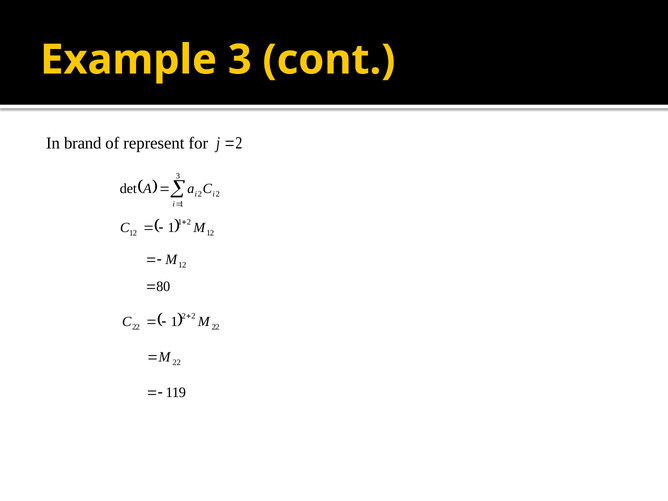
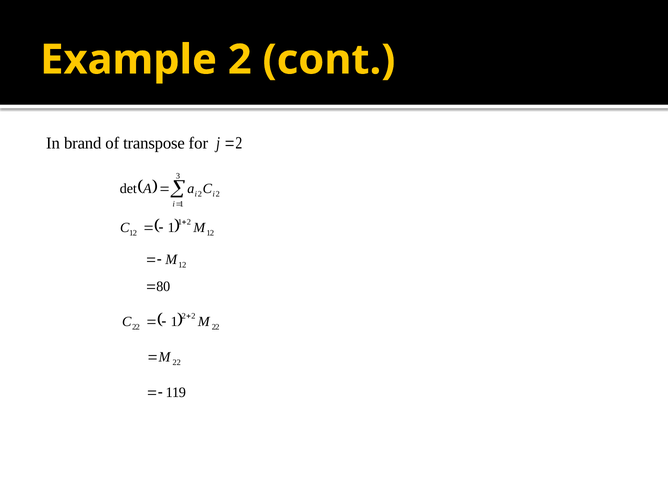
Example 3: 3 -> 2 (240, 60)
represent: represent -> transpose (154, 143)
